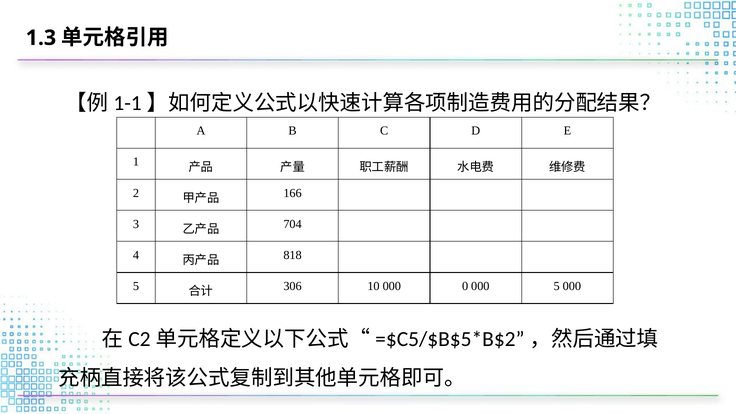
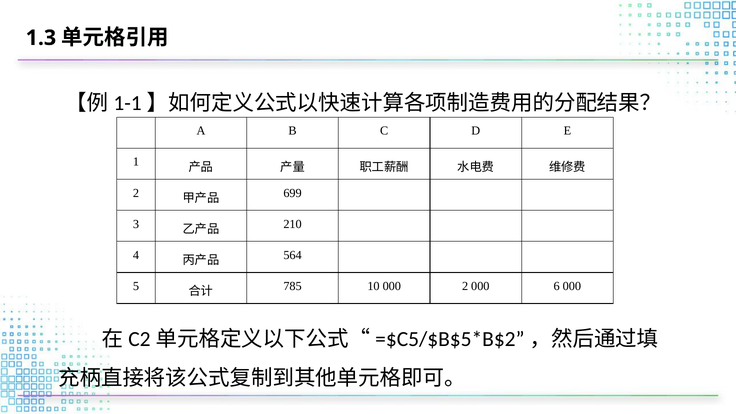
166: 166 -> 699 (293, 193)
704: 704 -> 210 (293, 224)
818: 818 -> 564 (293, 255)
306: 306 -> 785 (293, 286)
000 0: 0 -> 2 (465, 286)
000 5: 5 -> 6 (557, 286)
